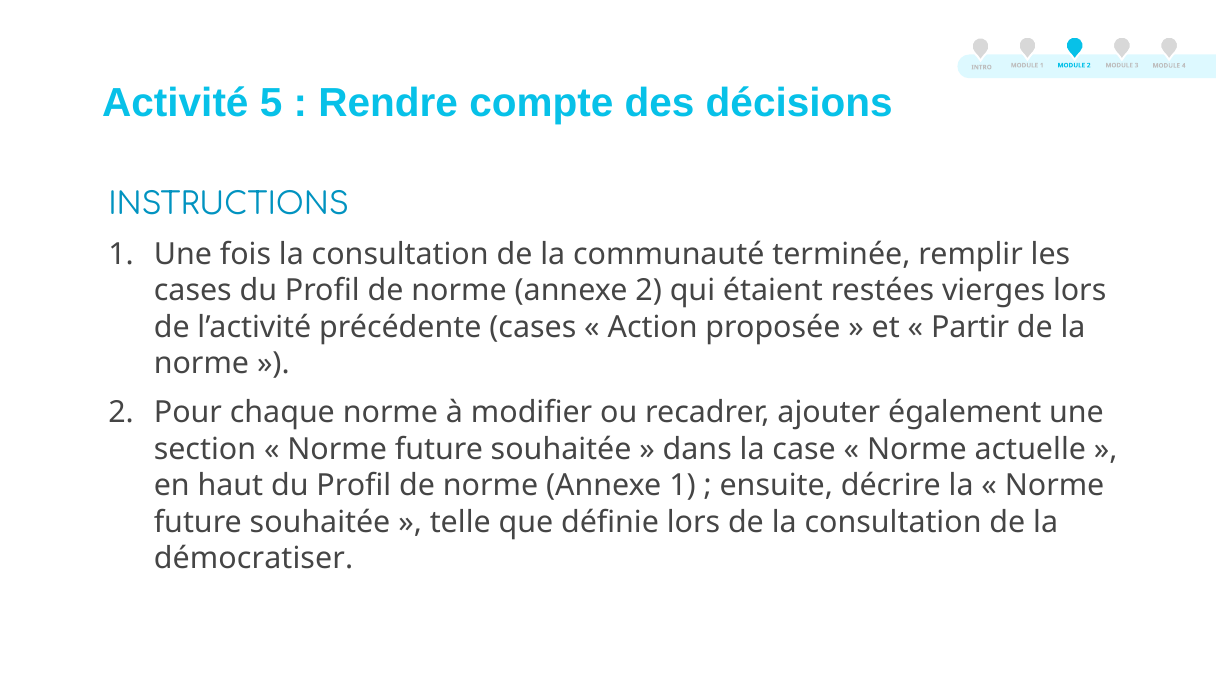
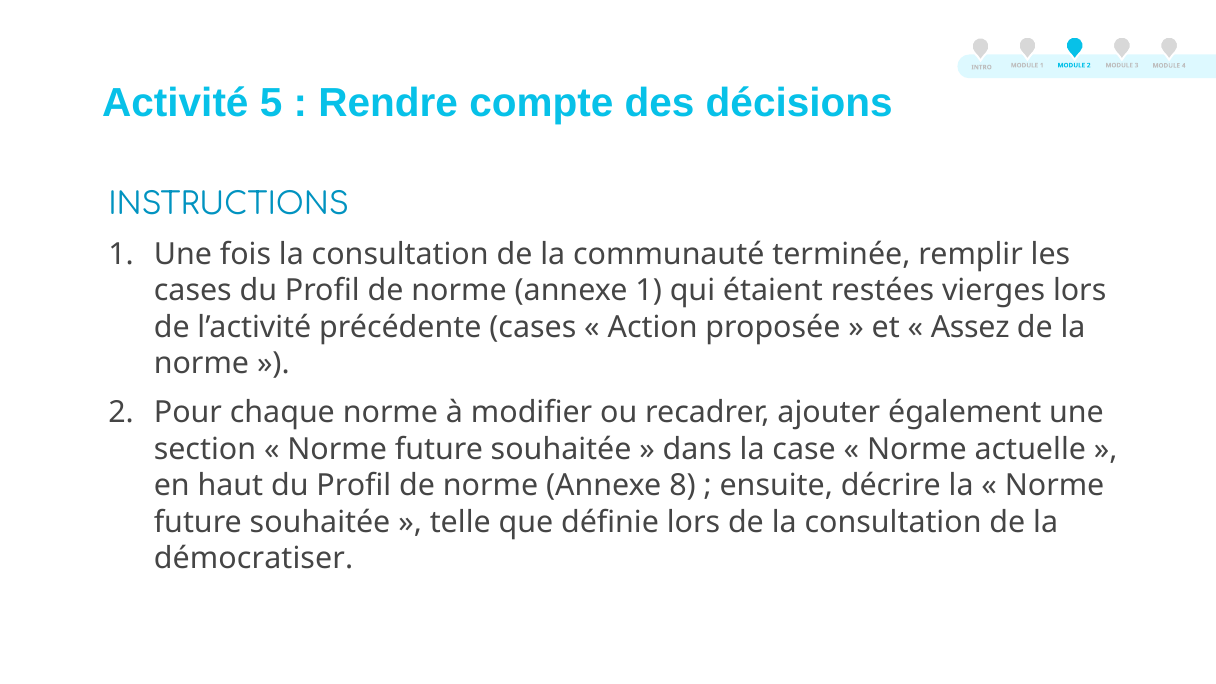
annexe 2: 2 -> 1 (649, 291)
Partir: Partir -> Assez (970, 327)
Annexe 1: 1 -> 8 (683, 486)
